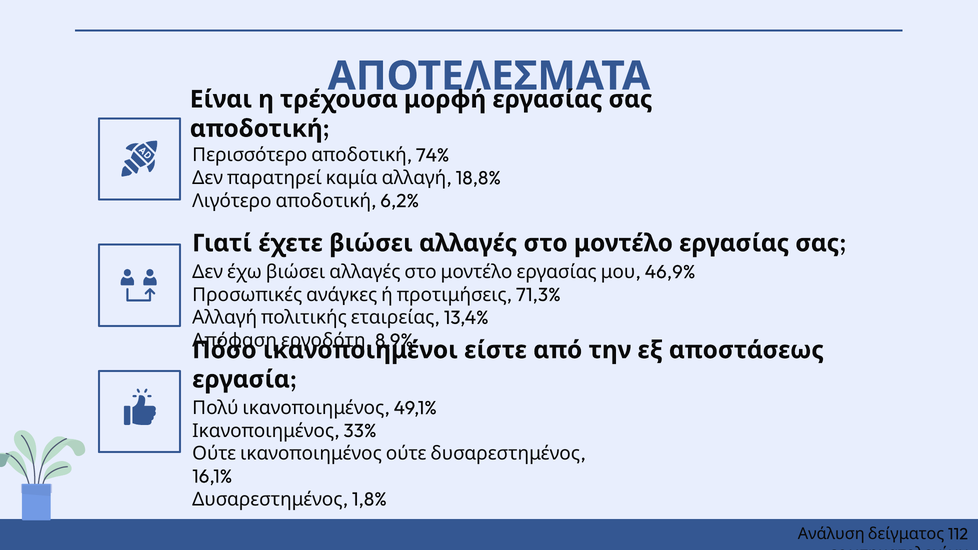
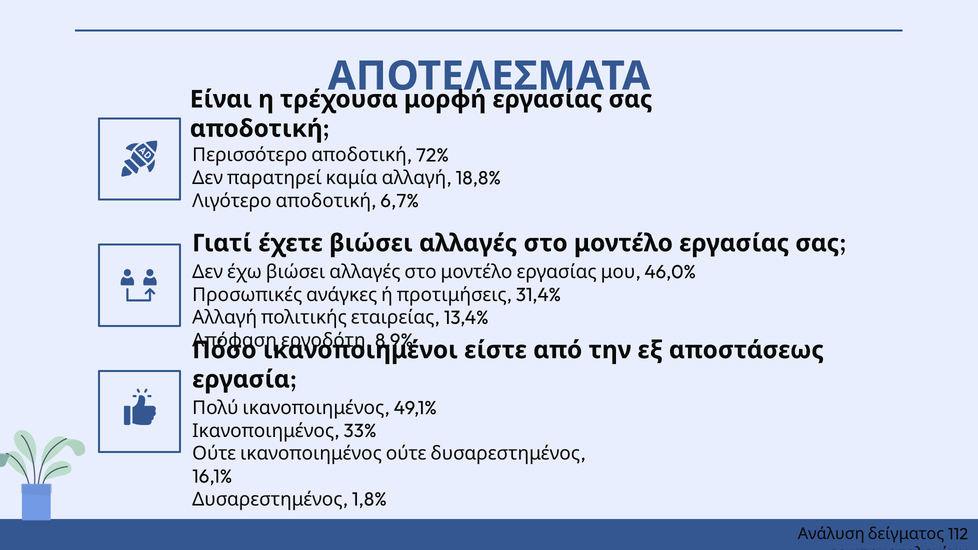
74%: 74% -> 72% (432, 155)
6,2%: 6,2% -> 6,7% (400, 201)
46,9%: 46,9% -> 46,0% (670, 272)
71,3%: 71,3% -> 31,4% (538, 295)
